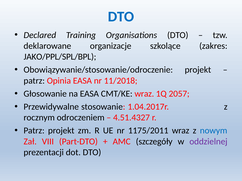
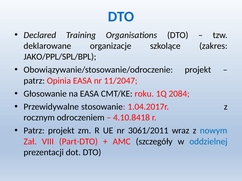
11/2018: 11/2018 -> 11/2047 (121, 81)
CMT/KE wraz: wraz -> roku (144, 94)
2057: 2057 -> 2084 (179, 94)
4.51.4327: 4.51.4327 -> 4.10.8418 (131, 118)
1175/2011: 1175/2011 -> 3061/2011 (148, 131)
oddzielnej colour: purple -> blue (208, 142)
